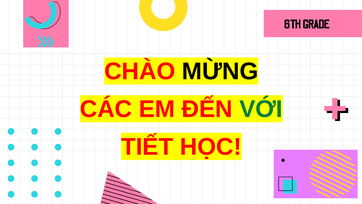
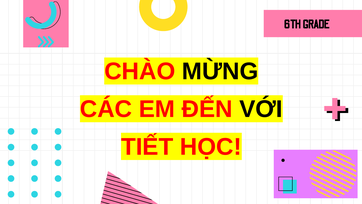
VỚI colour: green -> black (261, 109)
